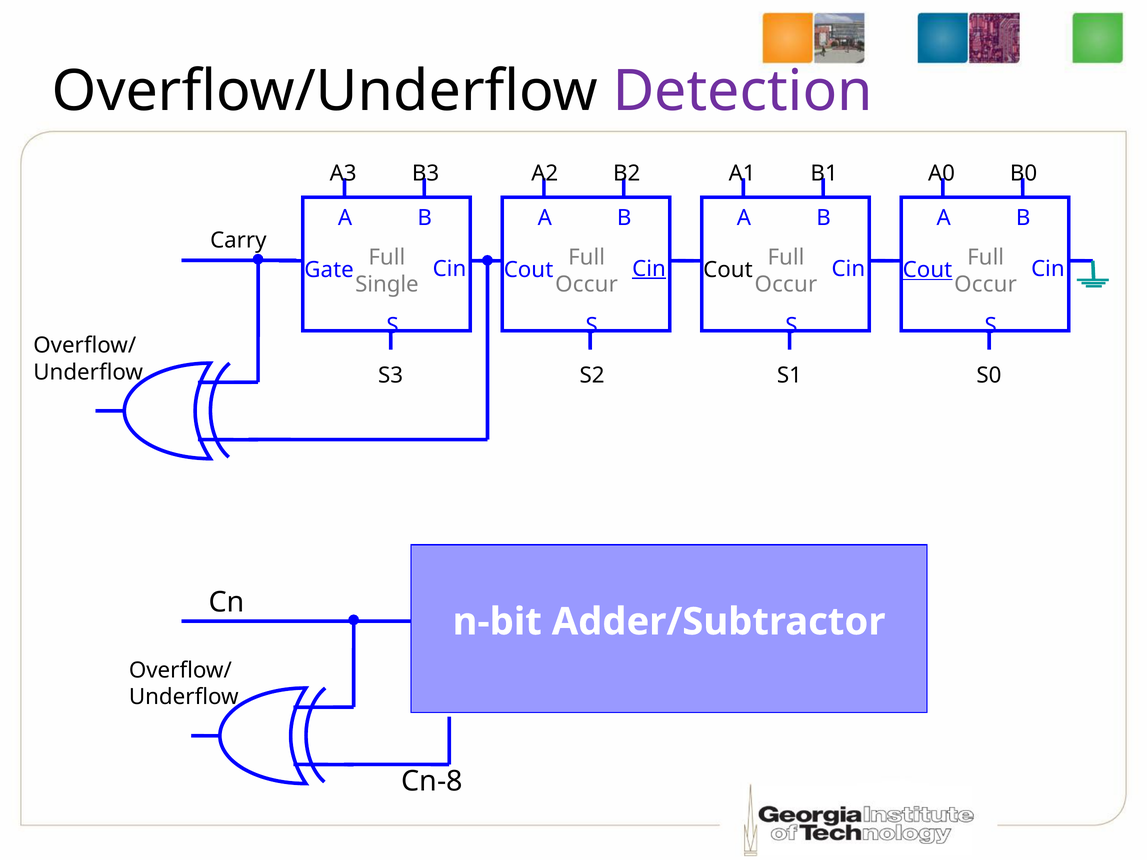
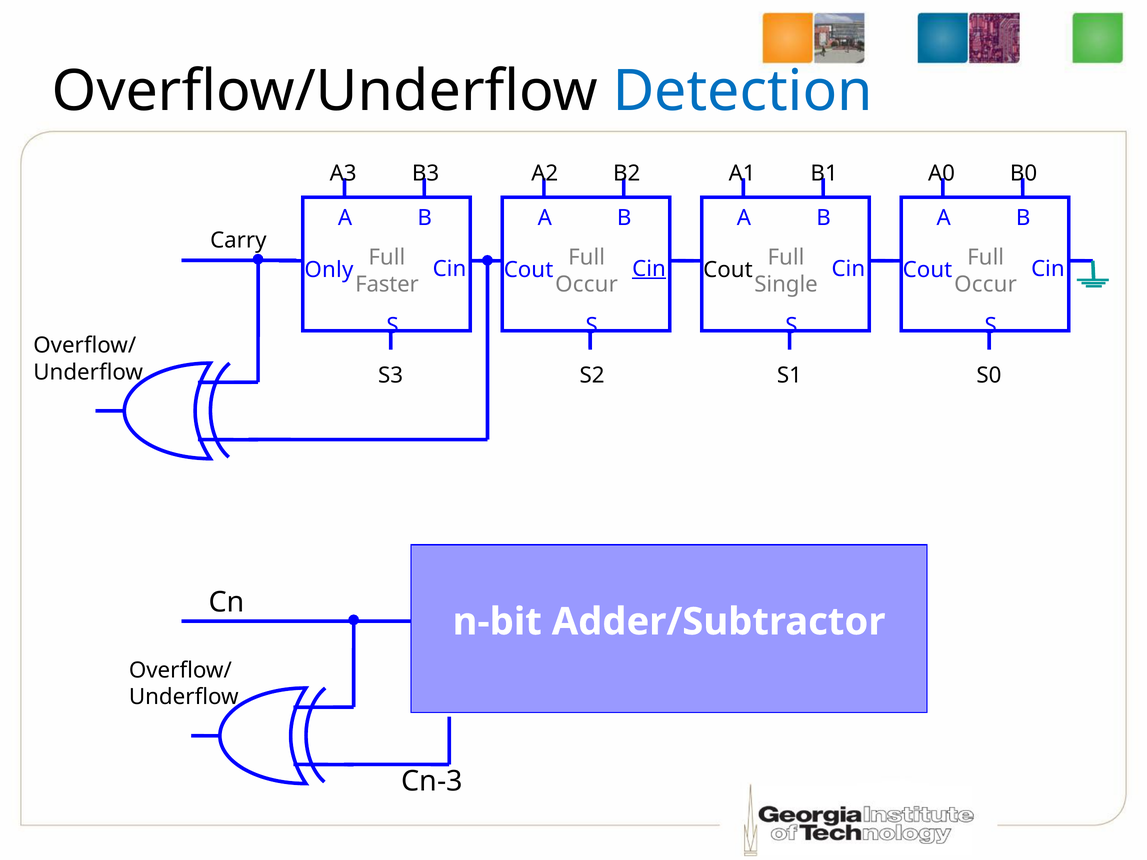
Detection colour: purple -> blue (743, 91)
Gate: Gate -> Only (329, 270)
Cout underline: present -> none (927, 270)
Single: Single -> Faster (387, 284)
Occur: Occur -> Single (786, 284)
Cn-8: Cn-8 -> Cn-3 (432, 782)
